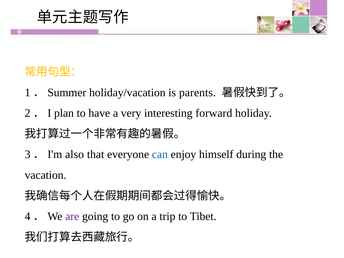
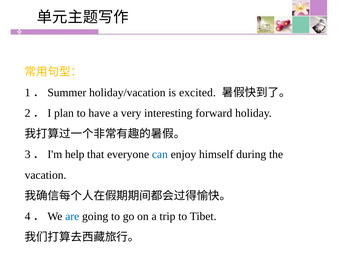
parents: parents -> excited (197, 93)
also: also -> help (75, 154)
are colour: purple -> blue (72, 216)
